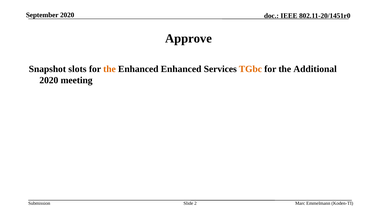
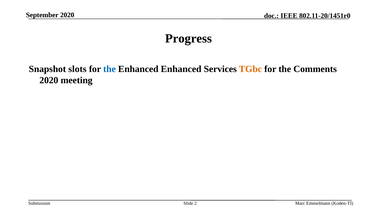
Approve: Approve -> Progress (188, 39)
the colour: orange -> blue (110, 69)
Additional: Additional -> Comments (315, 69)
